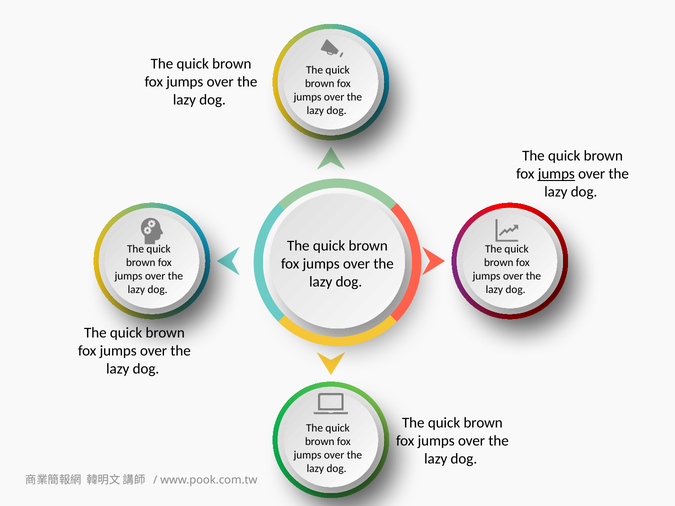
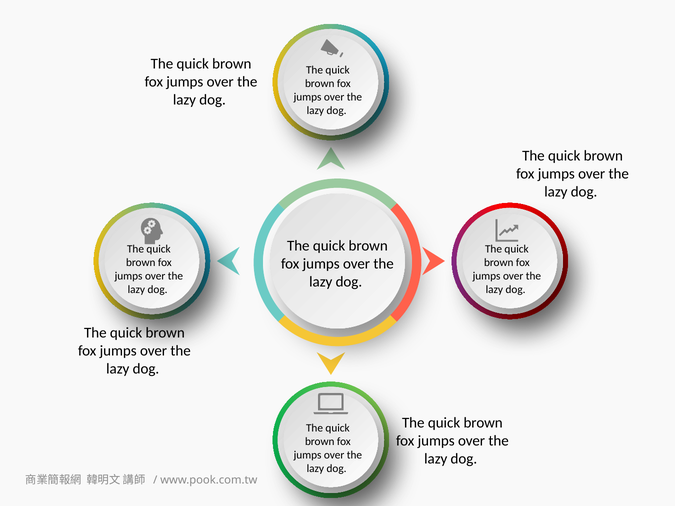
jumps underline: present -> none (556, 174)
